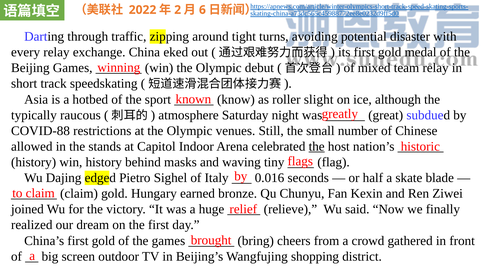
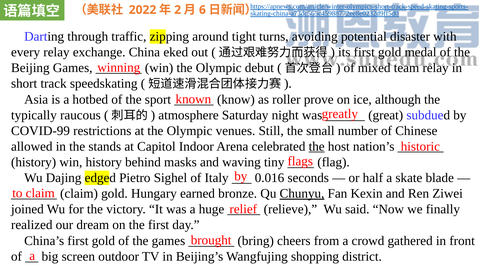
slight: slight -> prove (319, 99)
COVID-88: COVID-88 -> COVID-99 (40, 131)
Chunyu underline: none -> present (302, 193)
